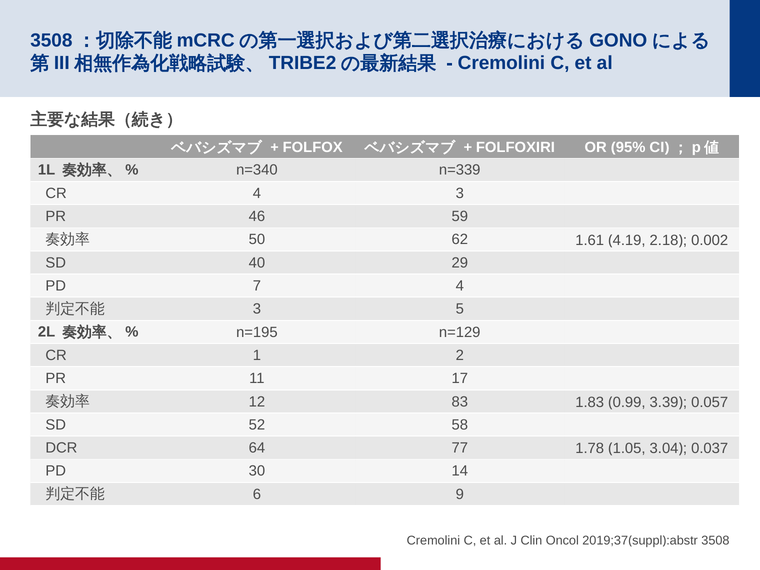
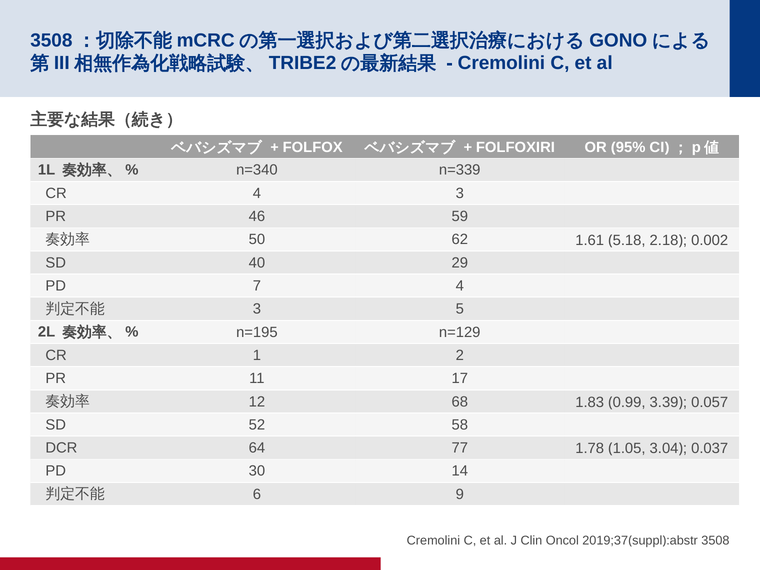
4.19: 4.19 -> 5.18 (629, 240)
83: 83 -> 68 (460, 402)
